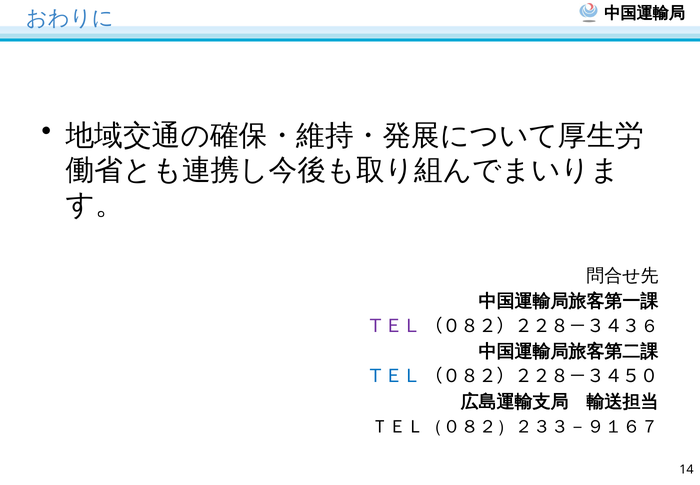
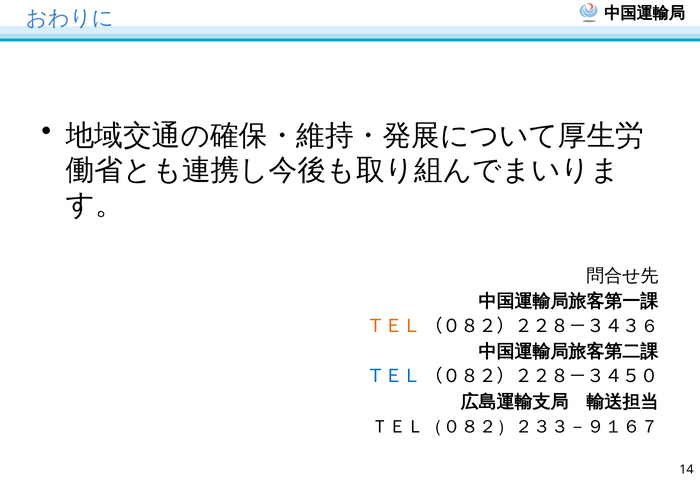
ＴＥＬ colour: purple -> orange (394, 326)
